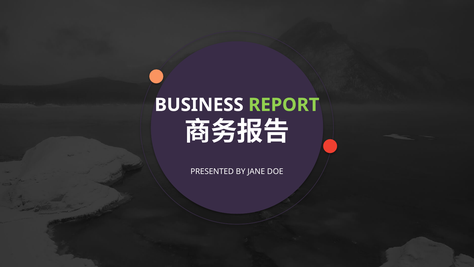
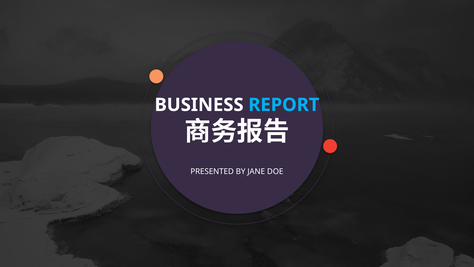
REPORT colour: light green -> light blue (284, 105)
